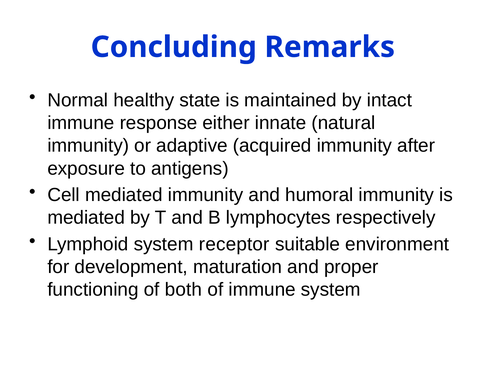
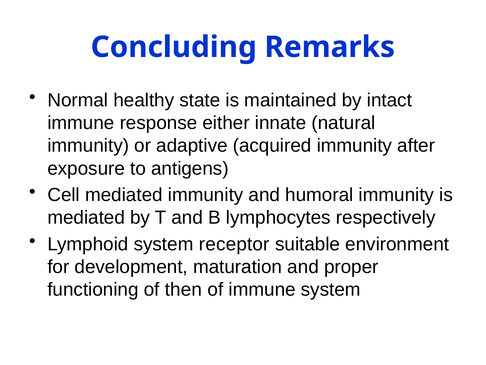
both: both -> then (183, 289)
